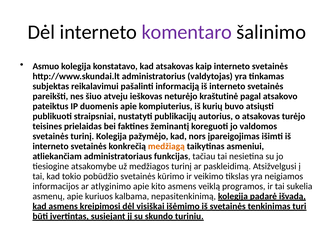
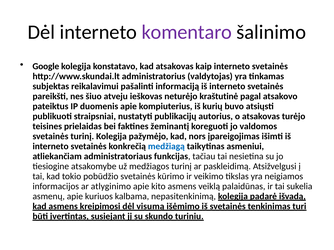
Asmuo: Asmuo -> Google (46, 66)
medžiagą colour: orange -> blue (166, 147)
programos: programos -> palaidūnas (244, 187)
visiškai: visiškai -> visumą (150, 207)
